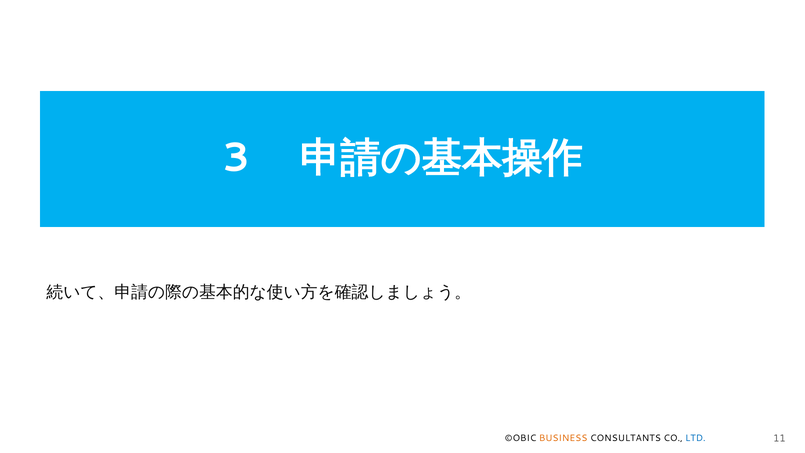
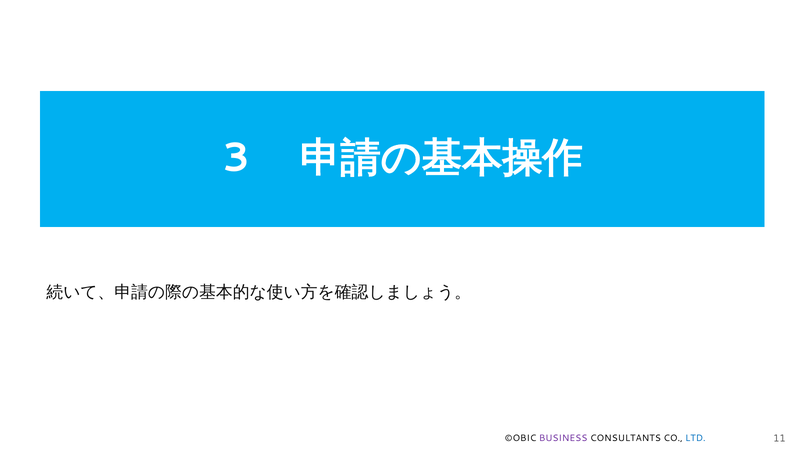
BUSINESS colour: orange -> purple (563, 438)
